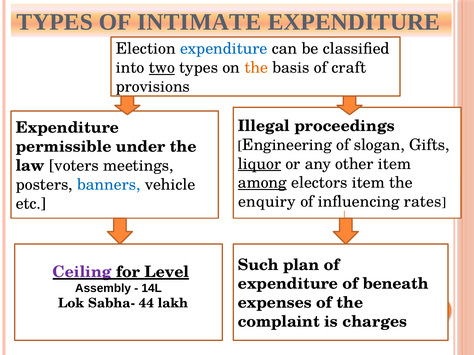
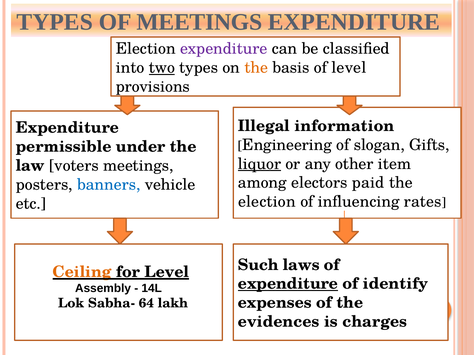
OF INTIMATE: INTIMATE -> MEETINGS (199, 22)
expenditure colour: blue -> purple (224, 49)
of craft: craft -> level (349, 68)
proceedings: proceedings -> information (344, 126)
among underline: present -> none (262, 183)
electors item: item -> paid (368, 183)
enquiry: enquiry -> election (267, 202)
plan: plan -> laws (301, 265)
Ceiling colour: purple -> orange (82, 272)
expenditure underline: none -> present (288, 284)
beneath: beneath -> identify (396, 284)
44: 44 -> 64 (146, 304)
complaint: complaint -> evidences (279, 322)
